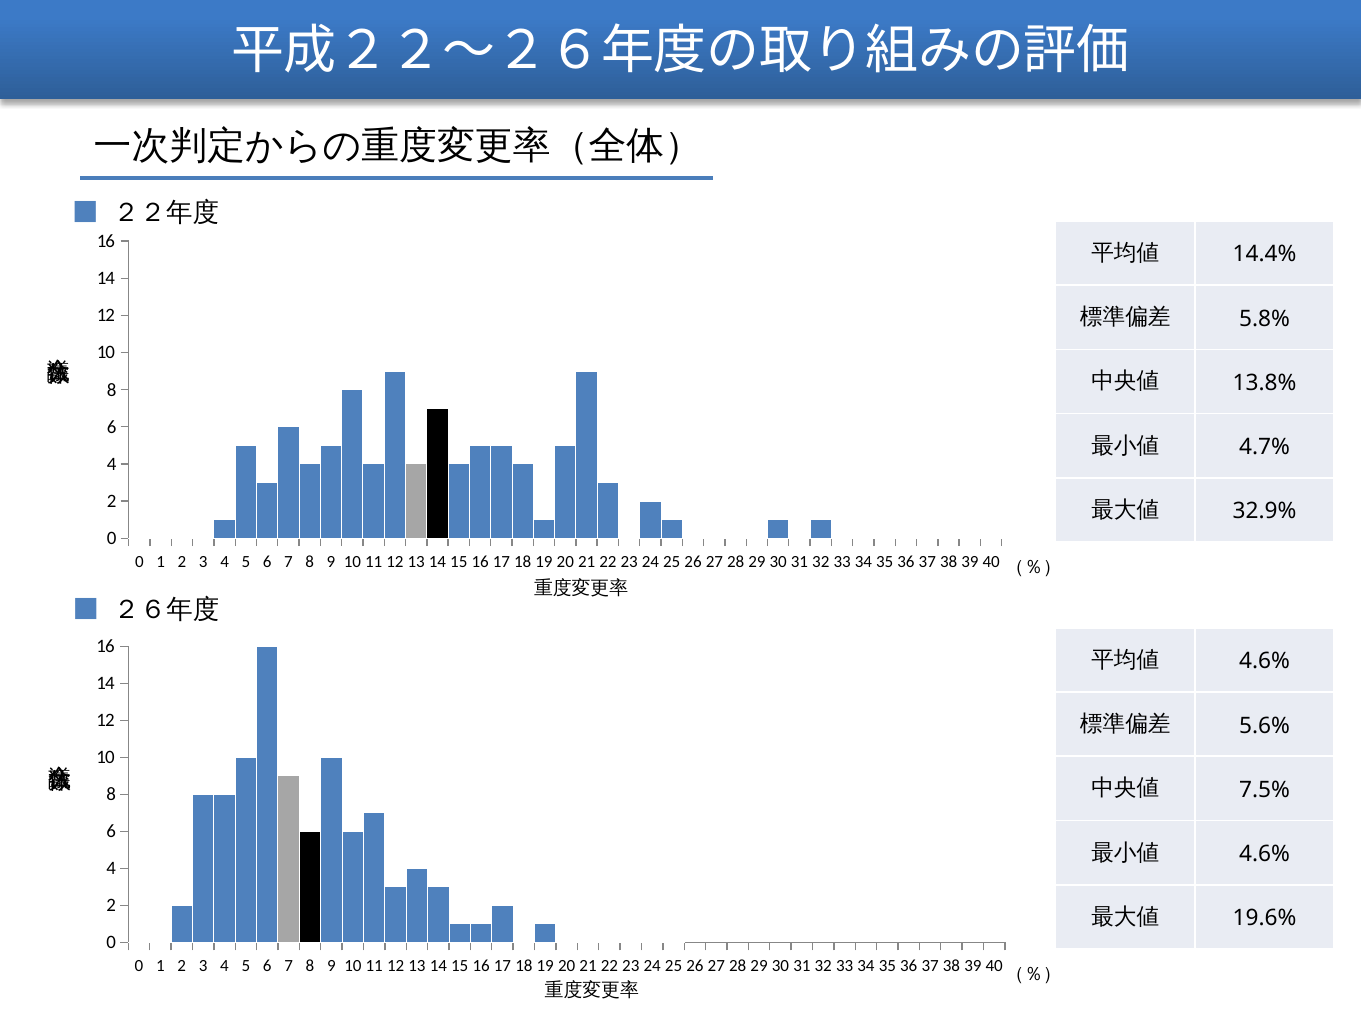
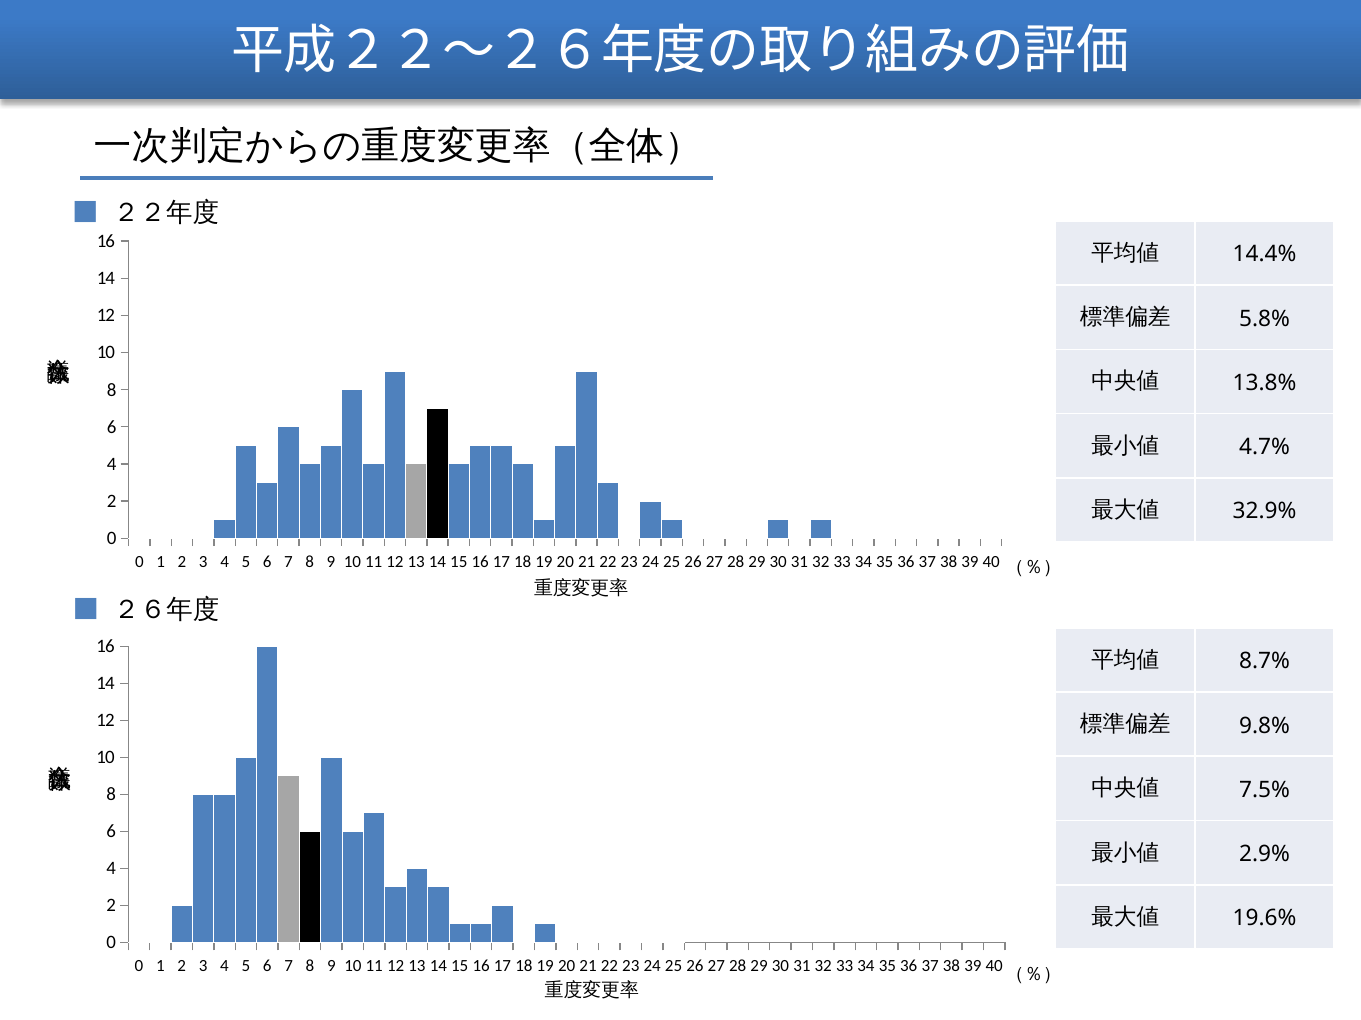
4.6%: 4.6% -> 8.7% (1265, 662)
5.6%: 5.6% -> 9.8% (1265, 726)
4.6%: 4.6% -> 2.9% (1265, 855)
